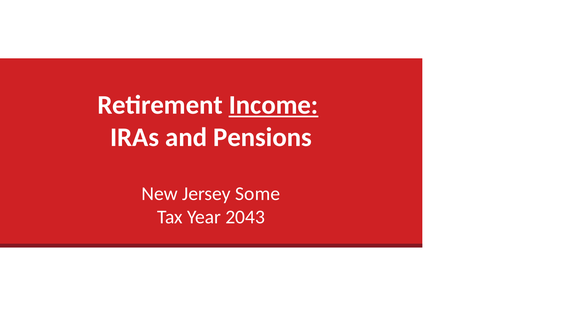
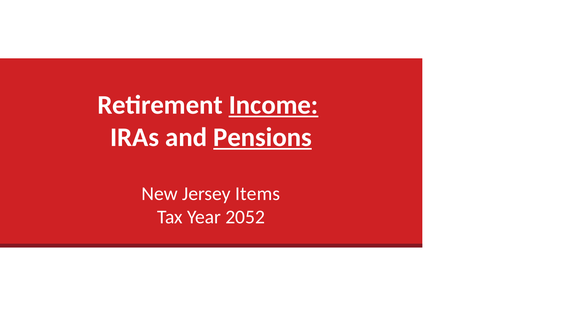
Pensions underline: none -> present (263, 137)
Some: Some -> Items (258, 194)
2043: 2043 -> 2052 (245, 217)
